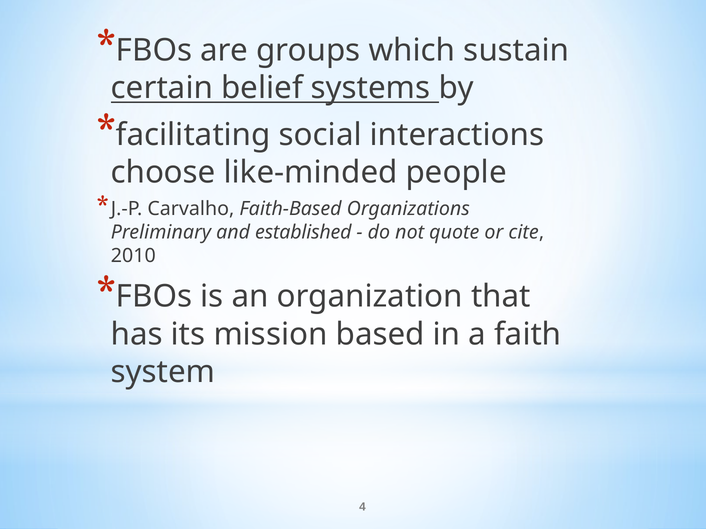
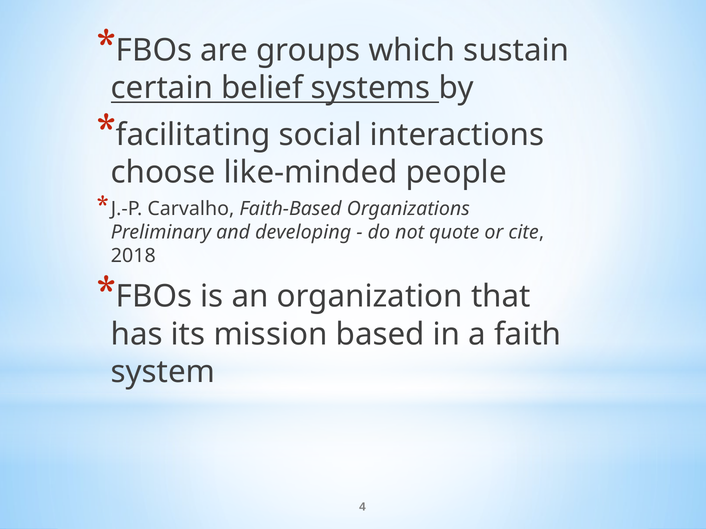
established: established -> developing (303, 233)
2010: 2010 -> 2018 (133, 256)
